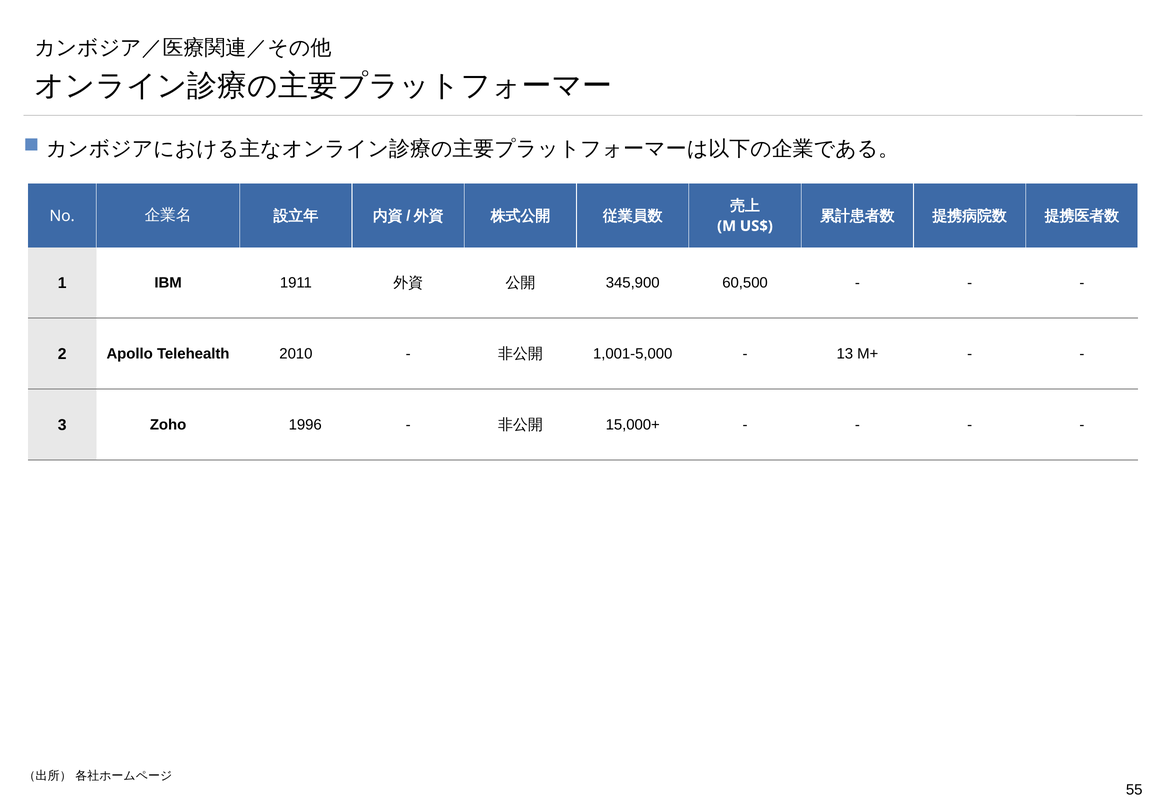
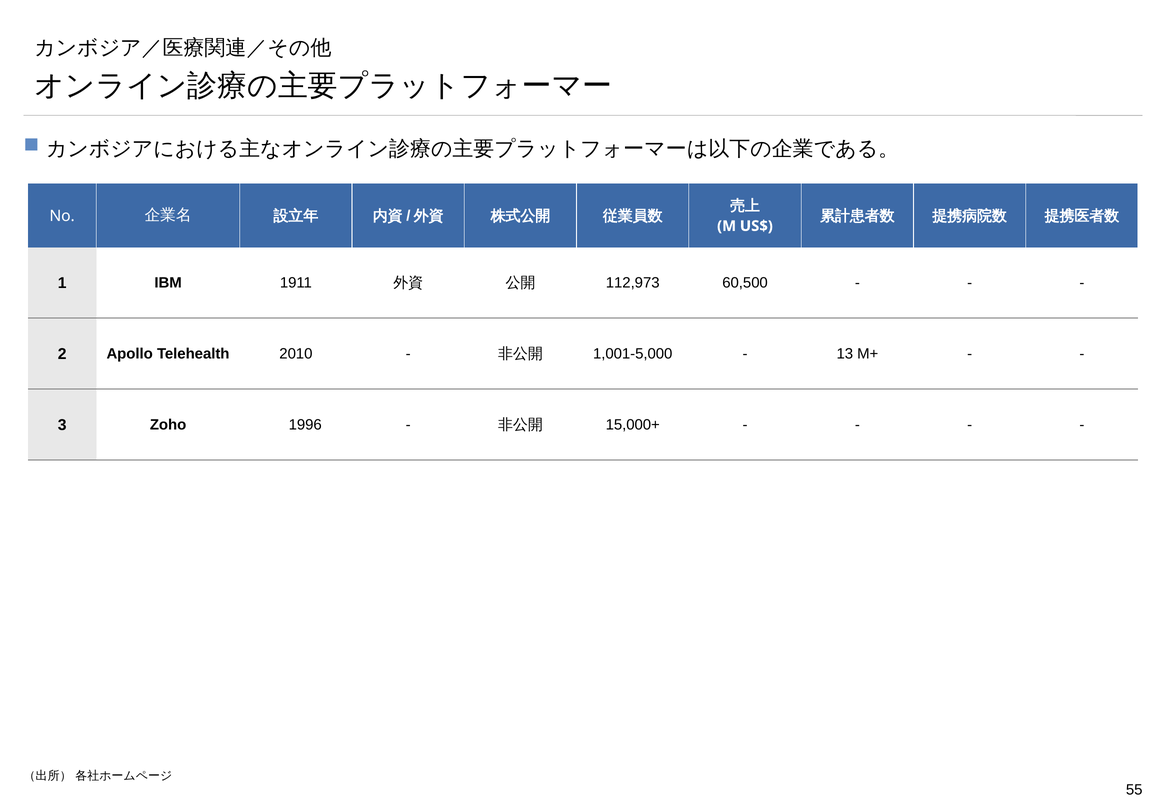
345,900: 345,900 -> 112,973 (633, 283)
